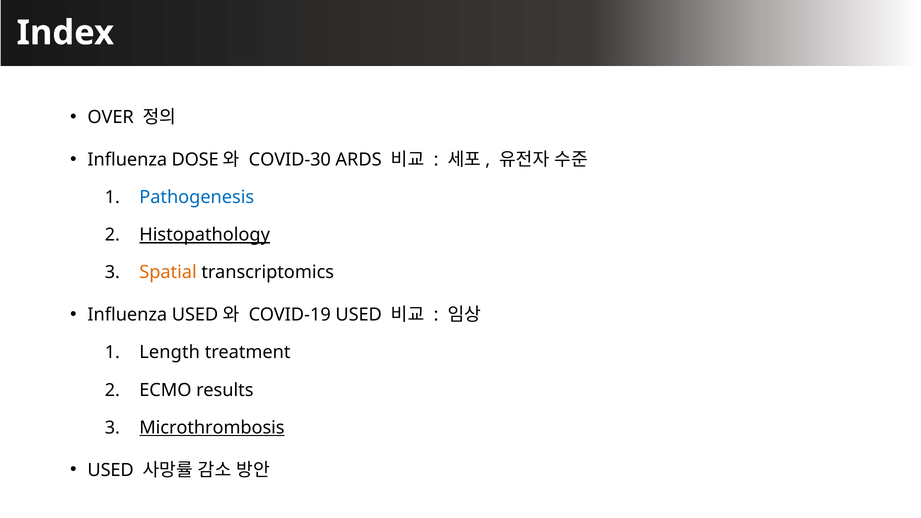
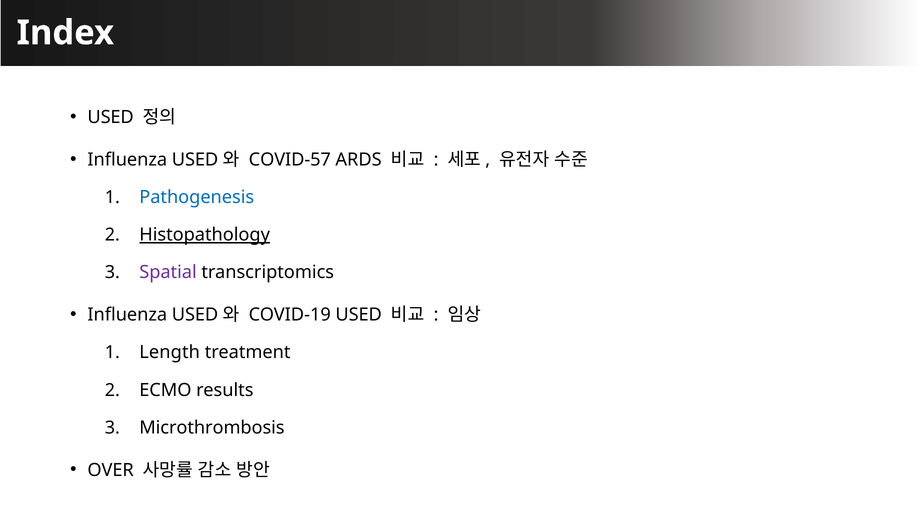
OVER: OVER -> USED (111, 117)
DOSE: DOSE -> USED (195, 160)
COVID-30: COVID-30 -> COVID-57 (290, 160)
Spatial colour: orange -> purple (168, 273)
Microthrombosis underline: present -> none (212, 428)
USED: USED -> OVER (111, 470)
